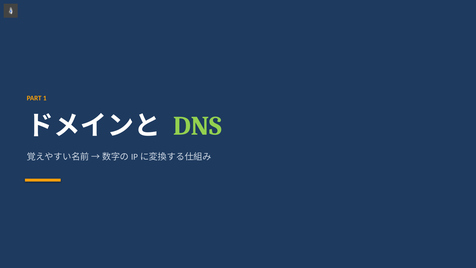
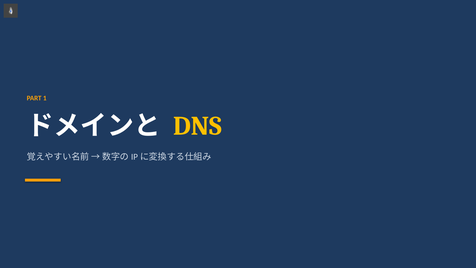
DNS colour: light green -> yellow (198, 126)
